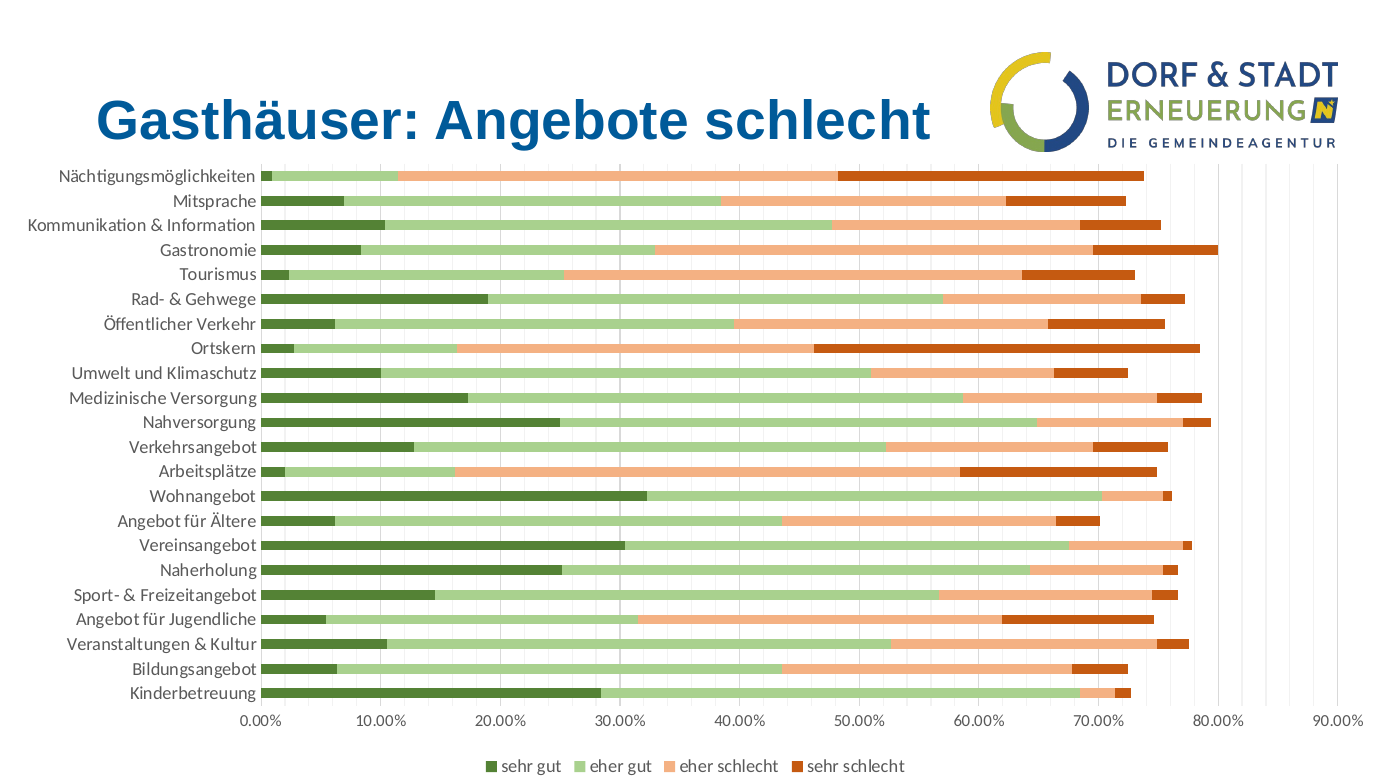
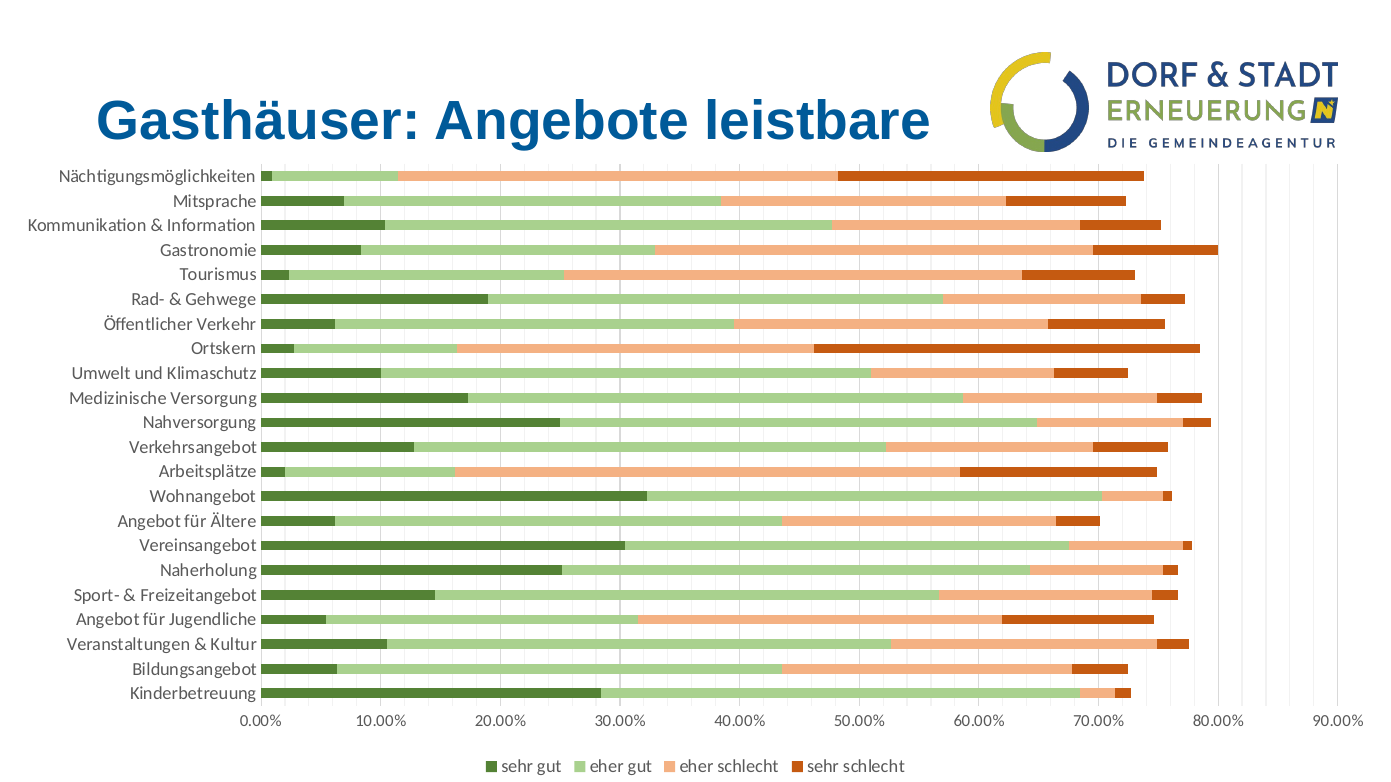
Angebote schlecht: schlecht -> leistbare (818, 122)
